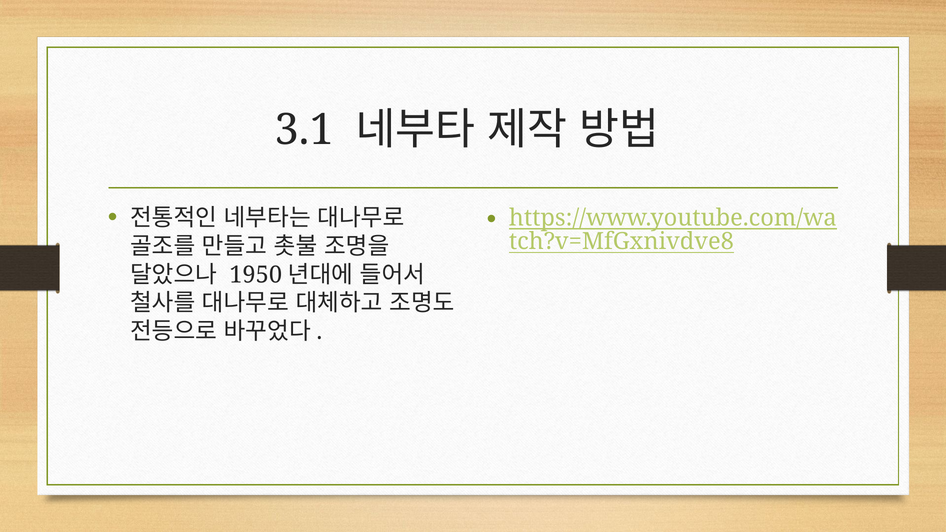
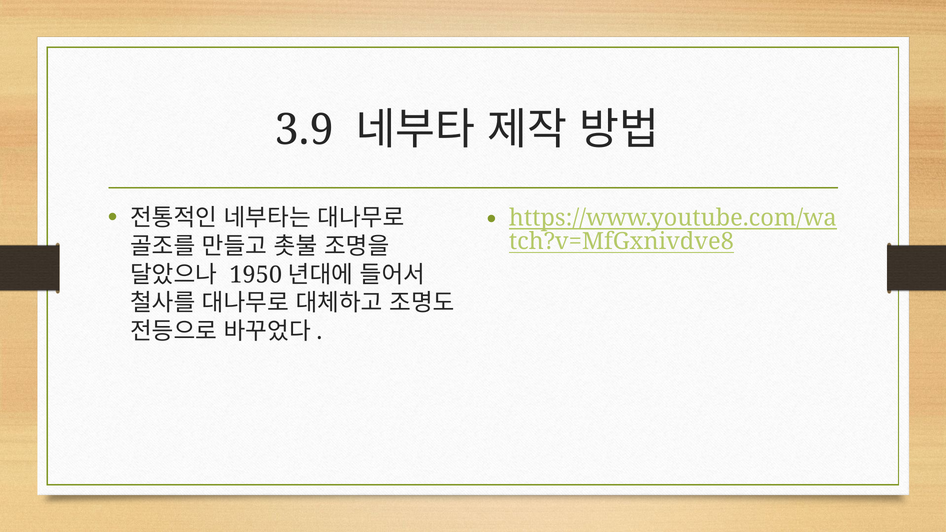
3.1: 3.1 -> 3.9 (304, 130)
